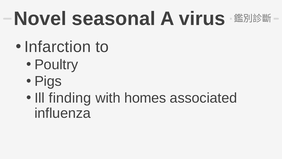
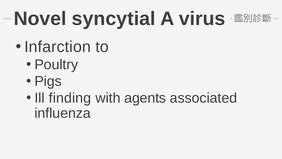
seasonal: seasonal -> syncytial (114, 19)
homes: homes -> agents (145, 98)
